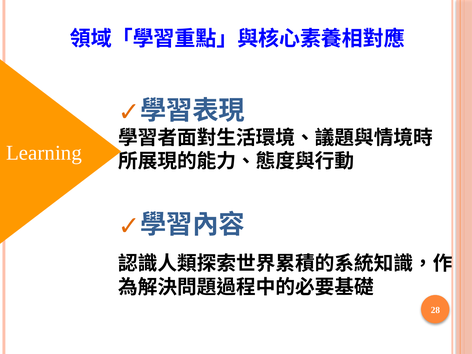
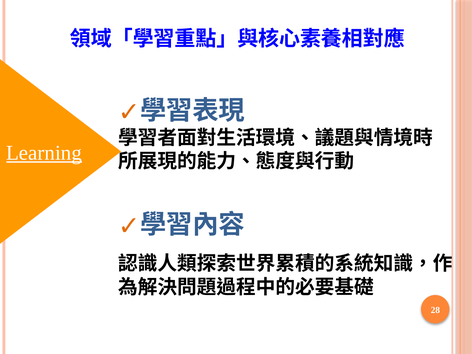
Learning underline: none -> present (44, 153)
